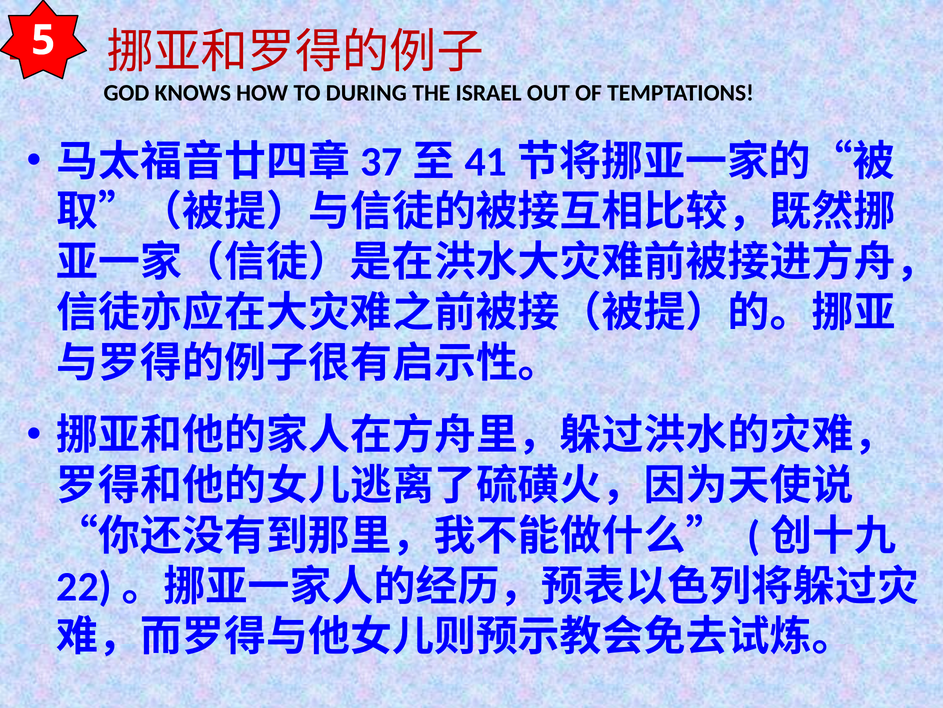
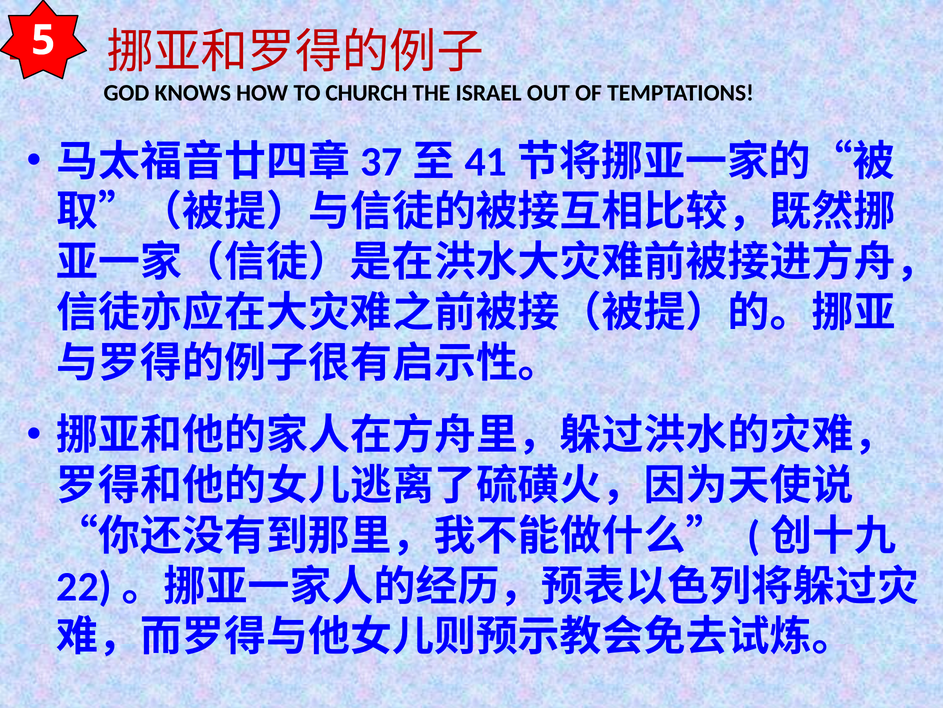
DURING: DURING -> CHURCH (367, 93)
